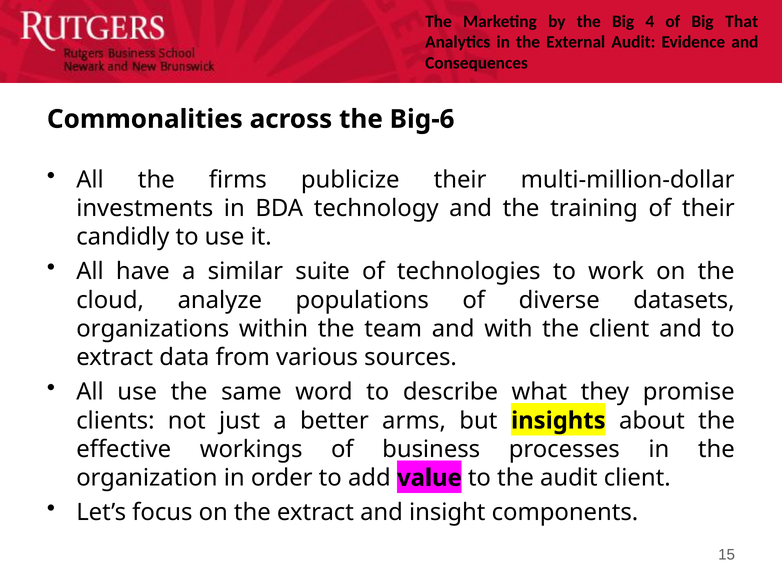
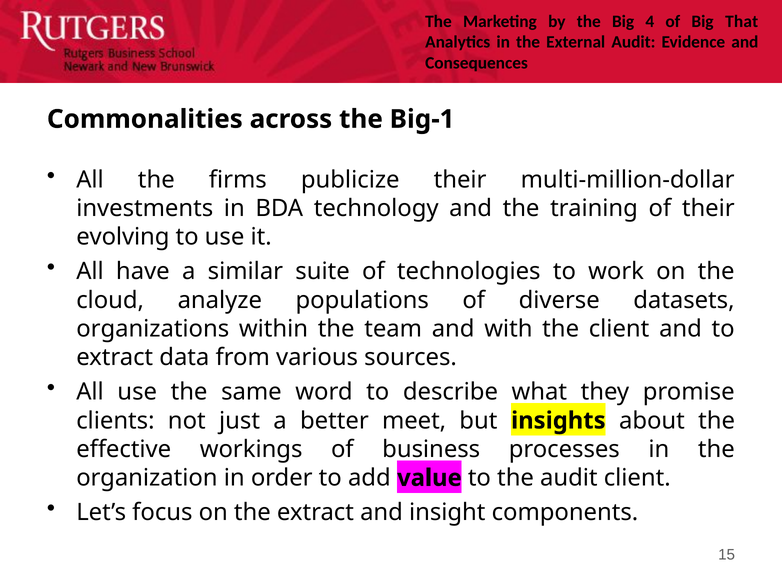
Big-6: Big-6 -> Big-1 (422, 119)
candidly: candidly -> evolving (123, 237)
arms: arms -> meet (414, 420)
